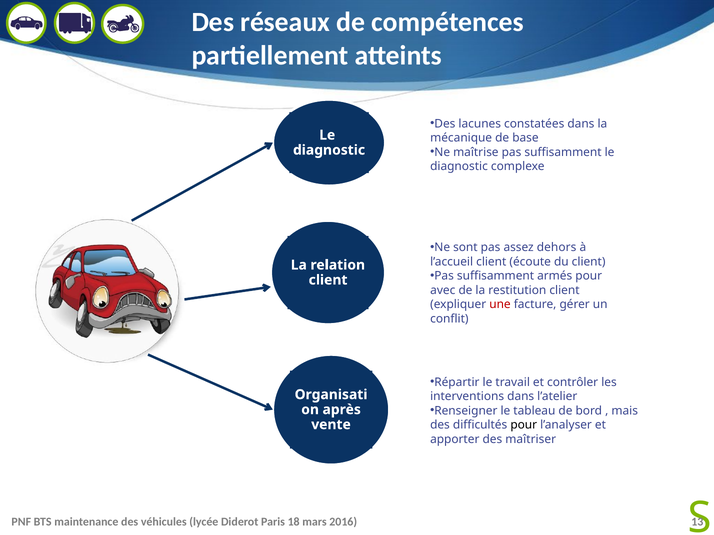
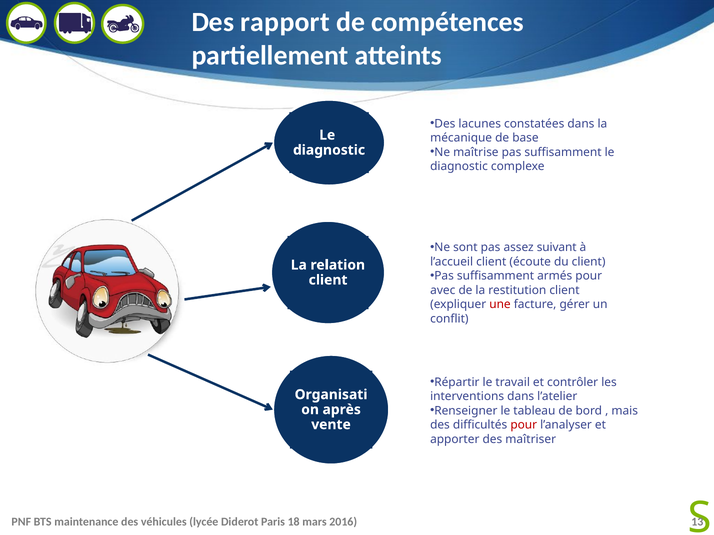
réseaux: réseaux -> rapport (285, 22)
dehors: dehors -> suivant (557, 248)
pour colour: black -> red (524, 425)
